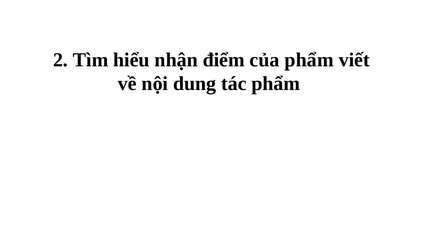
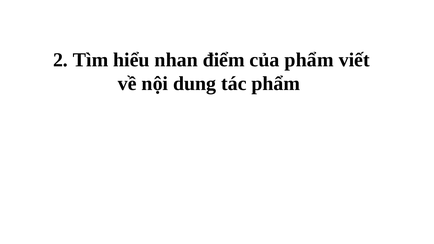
nhận: nhận -> nhan (176, 60)
